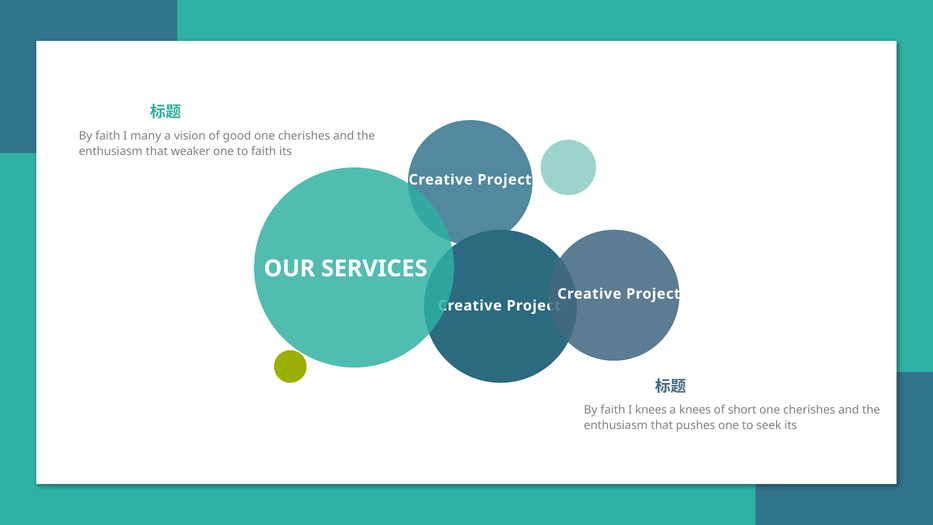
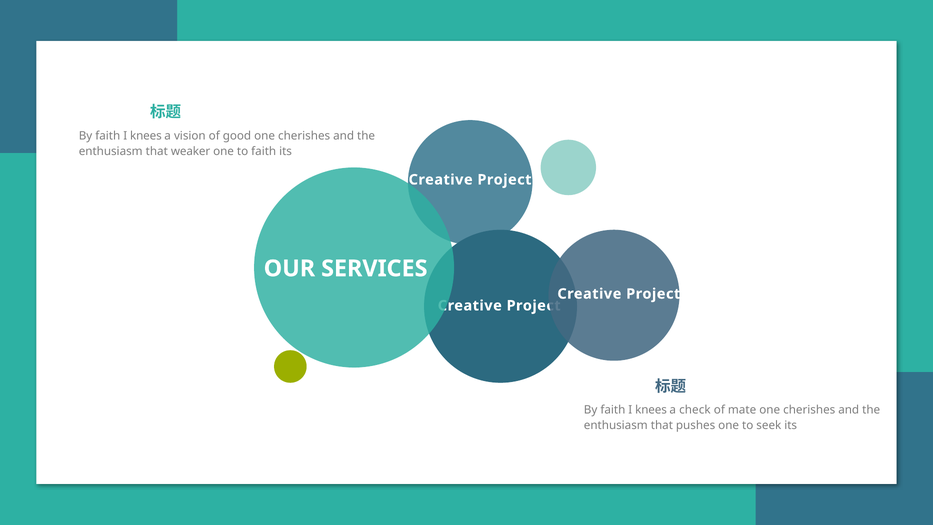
many: many -> knees (146, 136)
a knees: knees -> check (695, 410)
short: short -> mate (742, 410)
